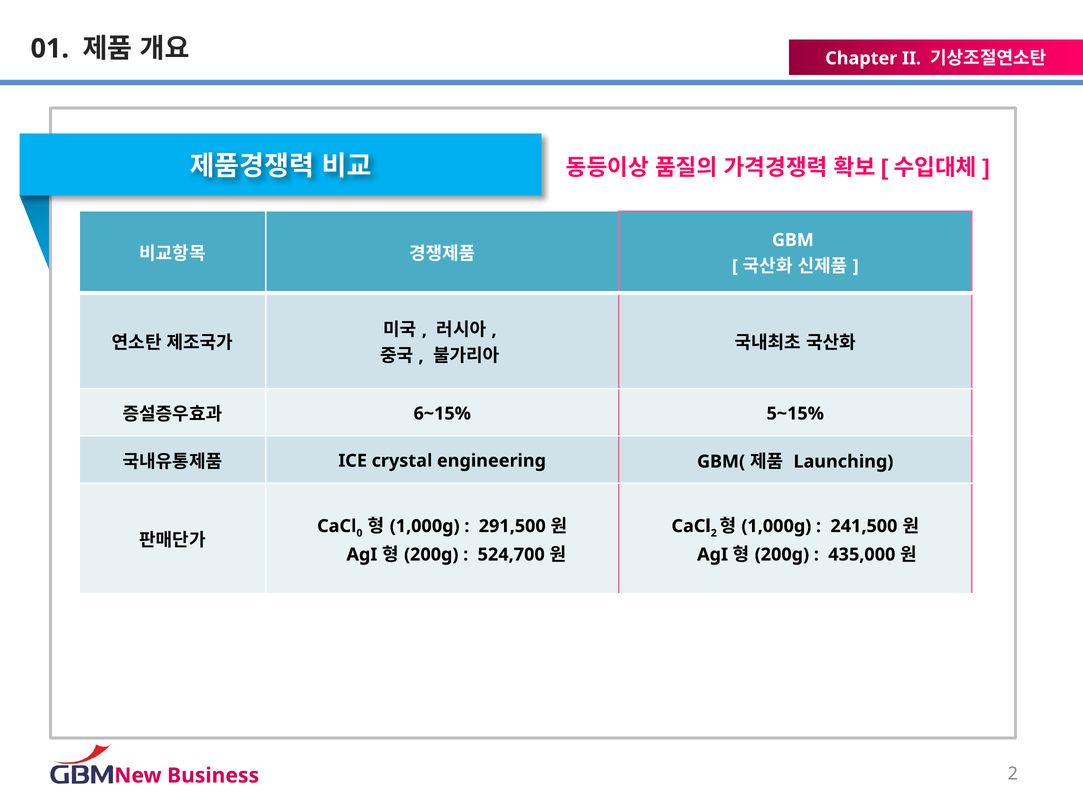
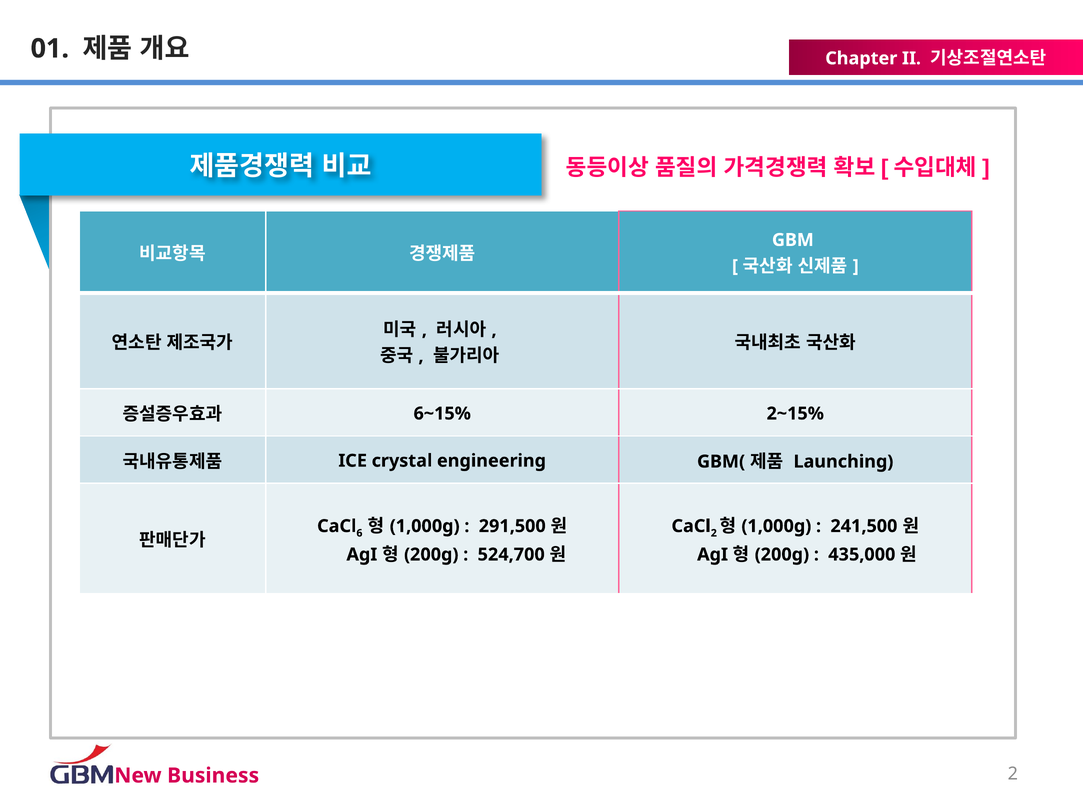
5~15%: 5~15% -> 2~15% (795, 414)
0: 0 -> 6 (359, 533)
